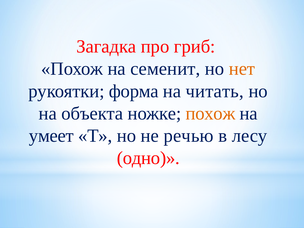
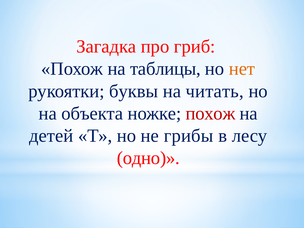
семенит: семенит -> таблицы (165, 69)
форма: форма -> буквы (134, 91)
похож colour: orange -> red (210, 113)
умеет: умеет -> детей (51, 136)
речью: речью -> грибы (189, 136)
